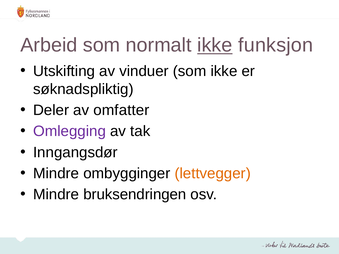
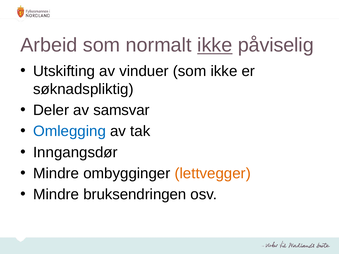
funksjon: funksjon -> påviselig (276, 45)
omfatter: omfatter -> samsvar (121, 110)
Omlegging colour: purple -> blue (69, 131)
